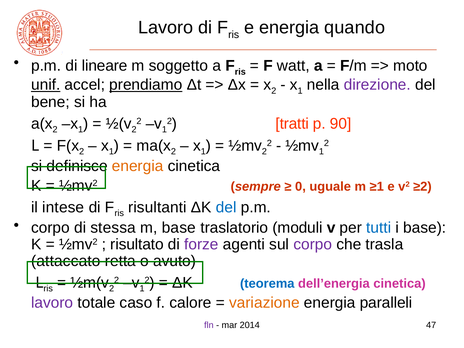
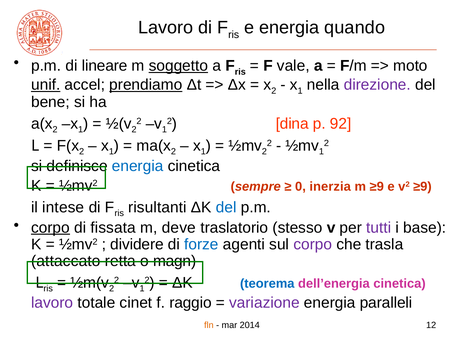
soggetto underline: none -> present (178, 66)
watt: watt -> vale (293, 66)
tratti: tratti -> dina (292, 124)
90: 90 -> 92 (341, 124)
energia colour: orange -> blue (138, 166)
uguale: uguale -> inerzia (330, 187)
m ≥1: ≥1 -> ≥9 (377, 187)
v2 ≥2: ≥2 -> ≥9 (422, 187)
corpo underline: none -> present (50, 228)
stessa: stessa -> fissata (113, 228)
m base: base -> deve (179, 228)
moduli: moduli -> stesso (297, 228)
tutti colour: blue -> purple (379, 228)
risultato: risultato -> dividere (137, 244)
forze colour: purple -> blue (201, 244)
avuto: avuto -> magn (175, 261)
caso: caso -> cinet (136, 303)
calore: calore -> raggio (191, 303)
variazione colour: orange -> purple (264, 303)
fln colour: purple -> orange (209, 325)
47: 47 -> 12 (431, 325)
